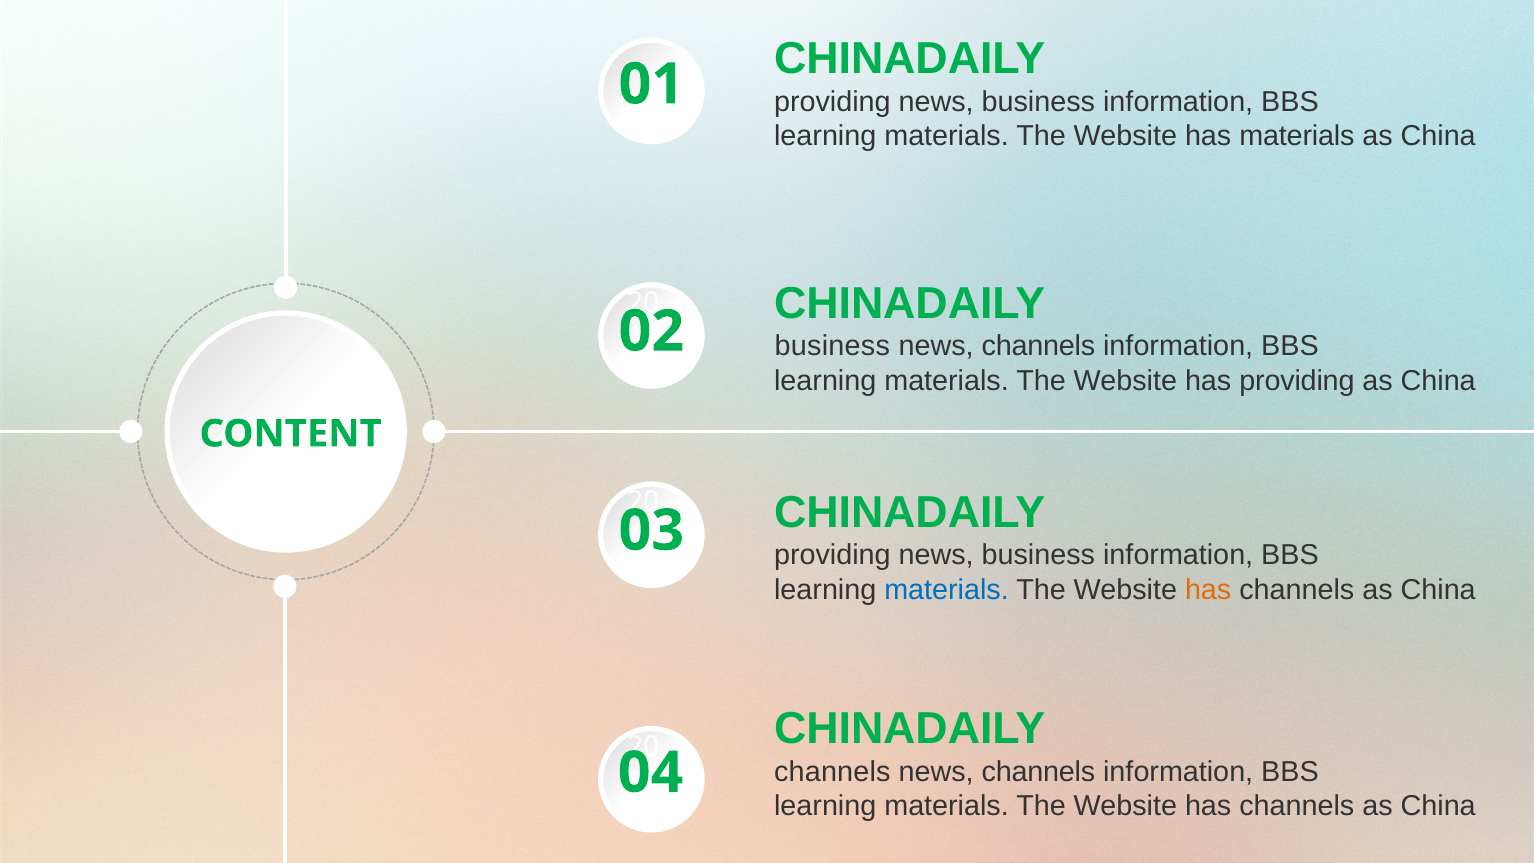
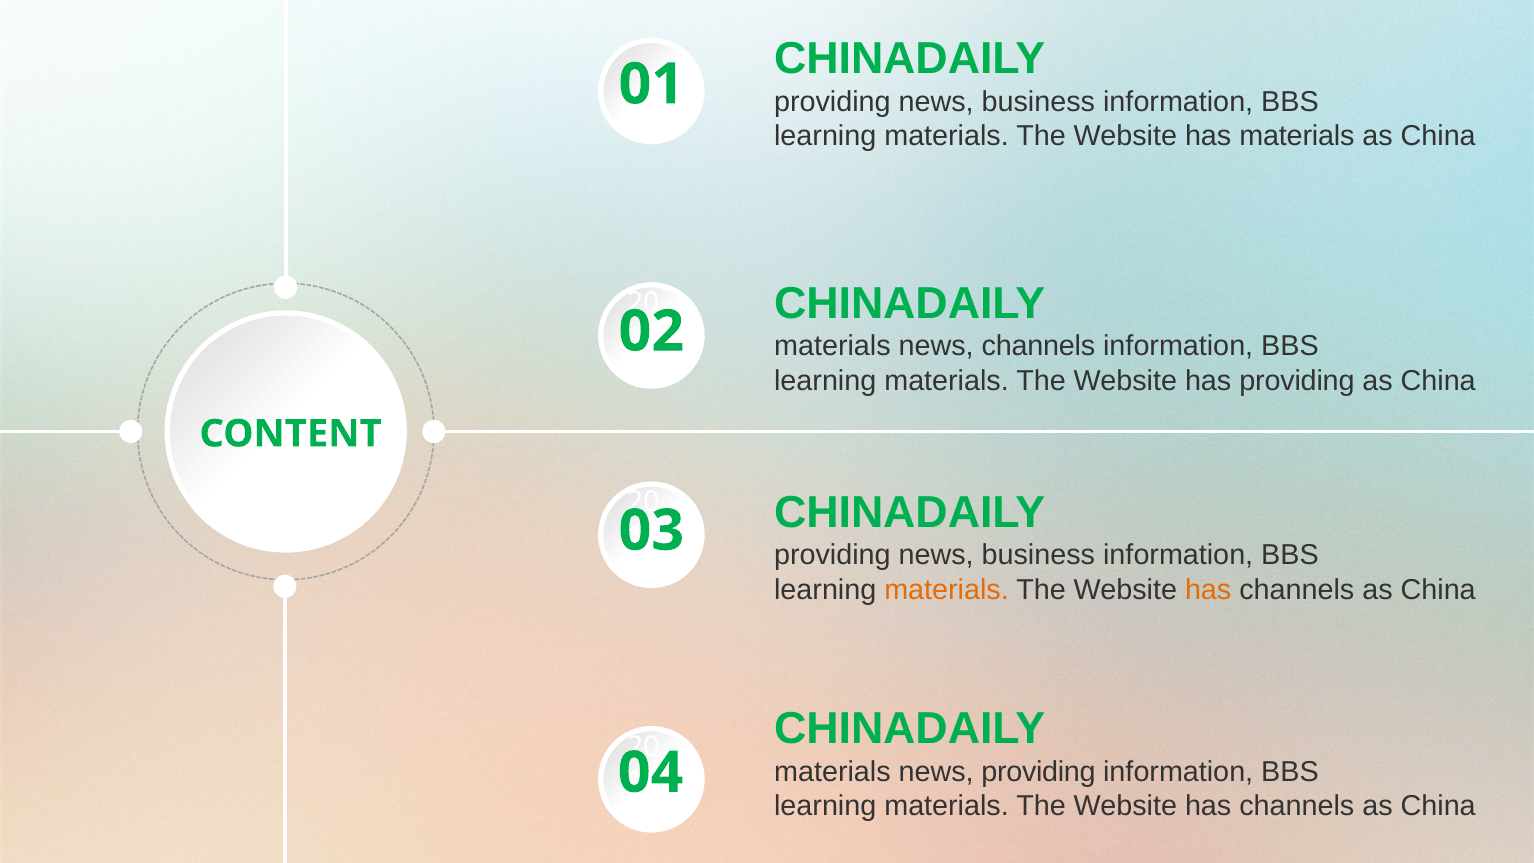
business: business -> materials (832, 346)
materials colour: blue -> orange (947, 590)
channels: channels -> materials (832, 772)
channels: channels -> providing (1039, 772)
